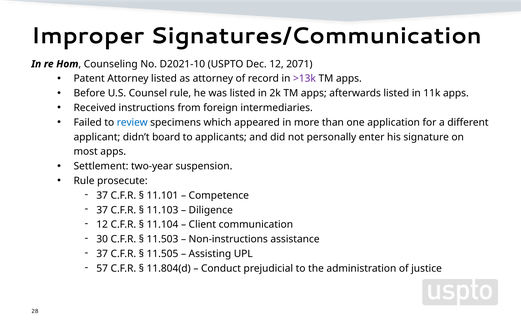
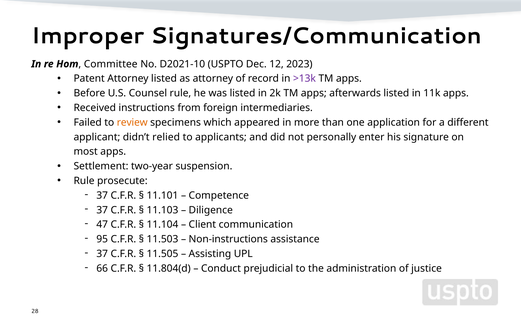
Counseling: Counseling -> Committee (111, 64)
2071: 2071 -> 2023 (299, 64)
review colour: blue -> orange (132, 122)
board: board -> relied (166, 137)
12: 12 -> 47 (102, 224)
30: 30 -> 95 (102, 239)
57: 57 -> 66 (102, 268)
